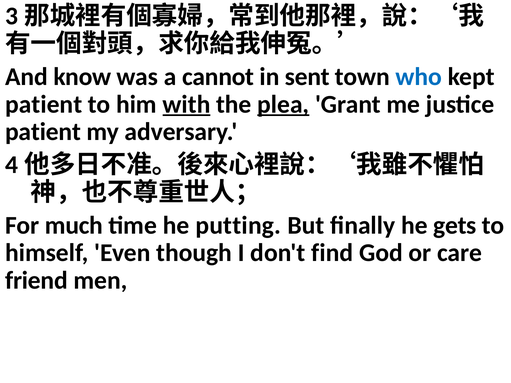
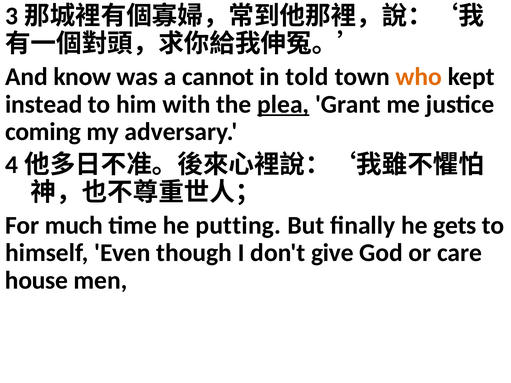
sent: sent -> told (307, 77)
who colour: blue -> orange (419, 77)
patient: patient -> instead (44, 104)
with underline: present -> none (186, 104)
patient: patient -> coming (43, 132)
find: find -> give (332, 253)
friend: friend -> house (37, 281)
